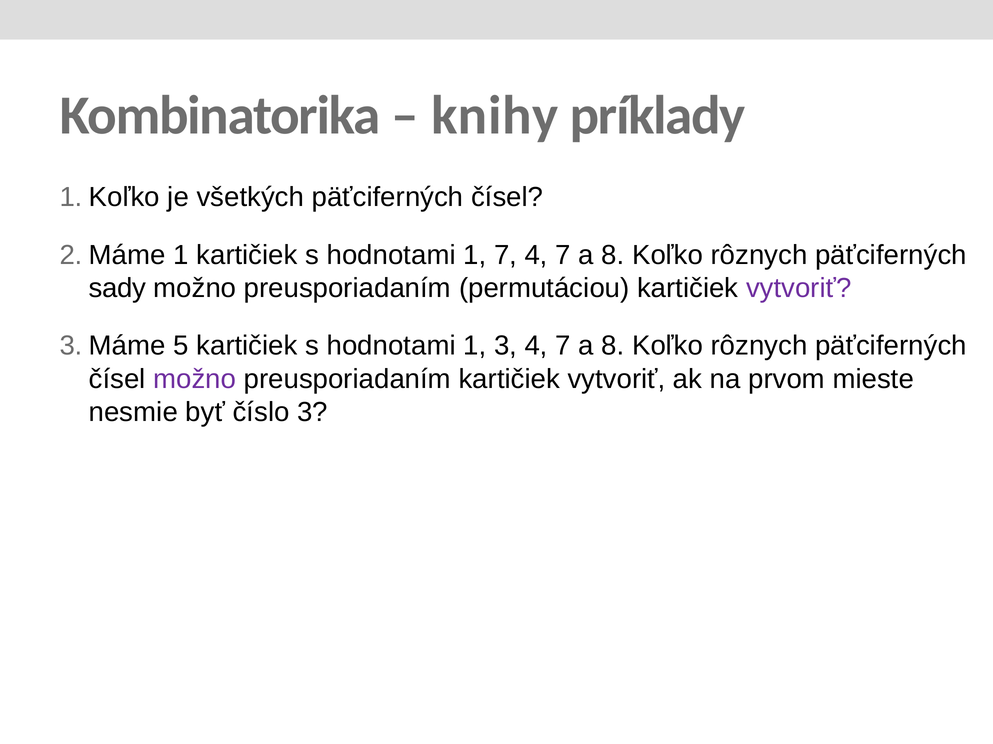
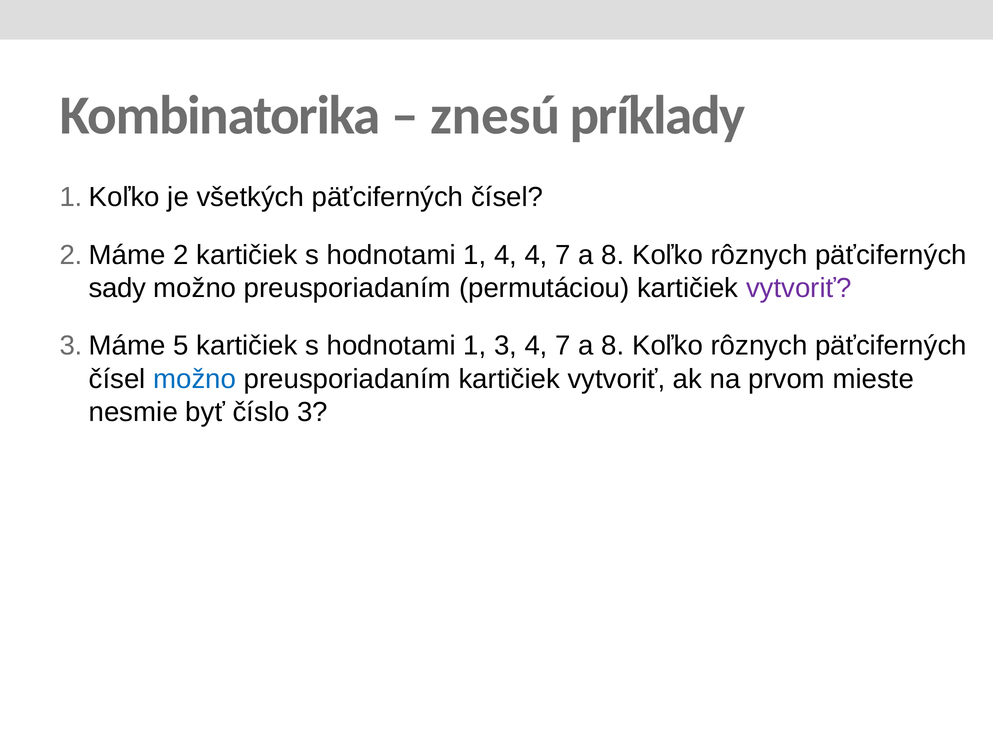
knihy: knihy -> znesú (495, 116)
1: 1 -> 2 (181, 255)
1 7: 7 -> 4 (506, 255)
možno colour: purple -> blue (195, 379)
